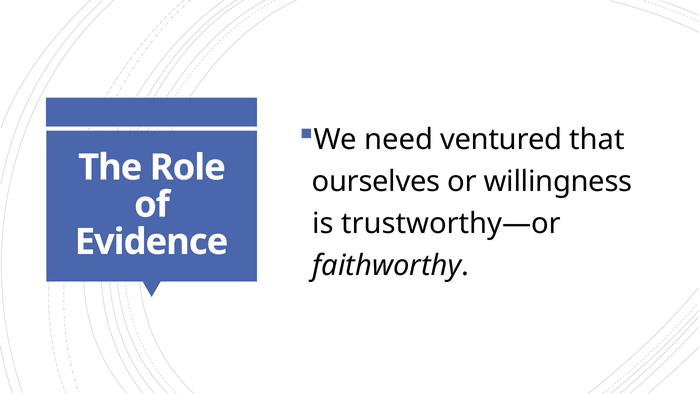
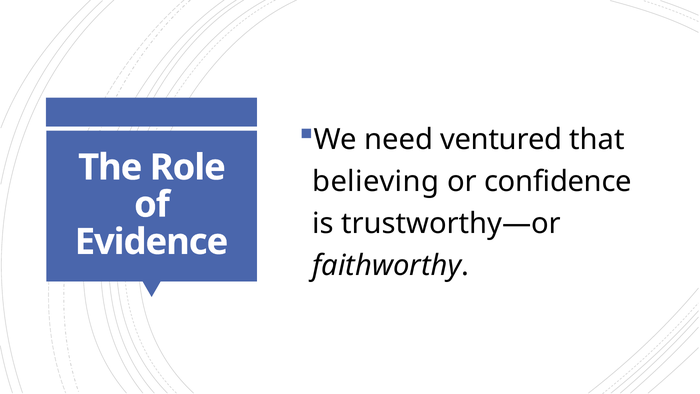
ourselves: ourselves -> believing (376, 181)
willingness: willingness -> confidence (558, 181)
